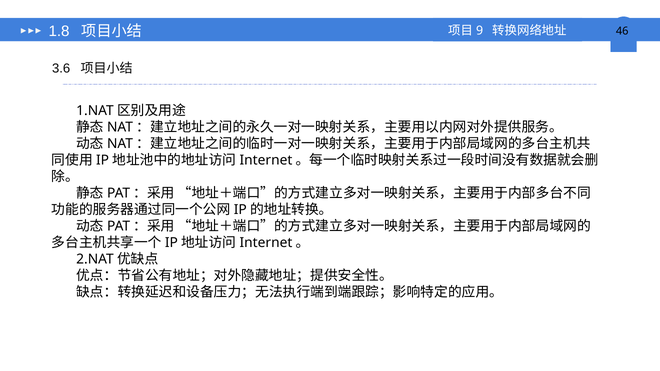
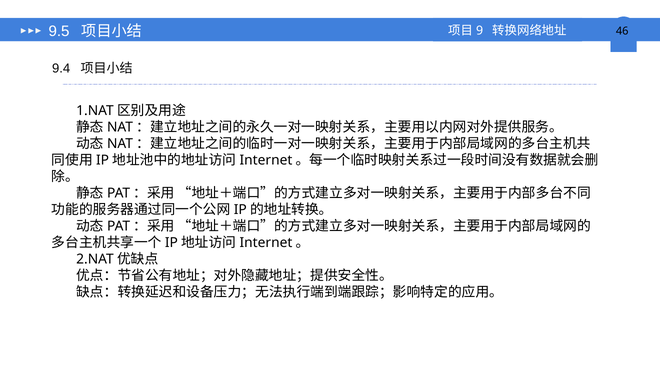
1.8: 1.8 -> 9.5 (59, 31)
3.6: 3.6 -> 9.4 (61, 68)
